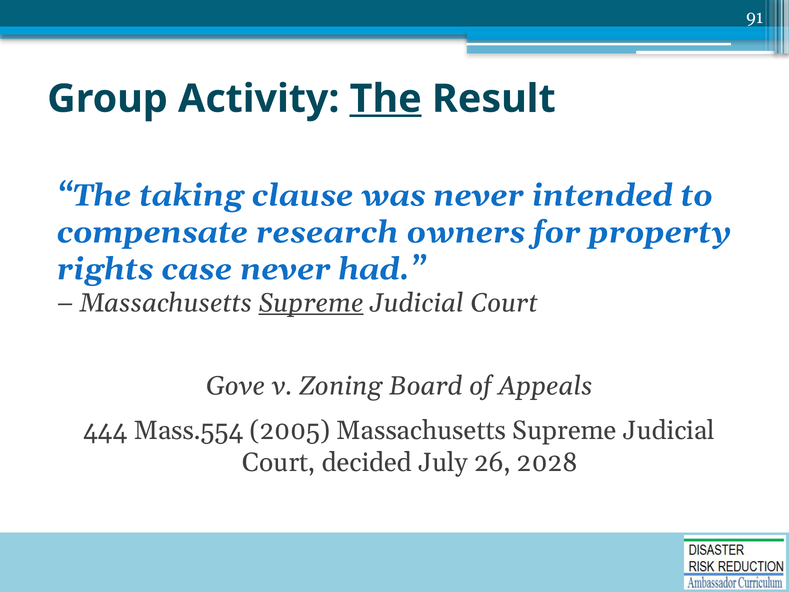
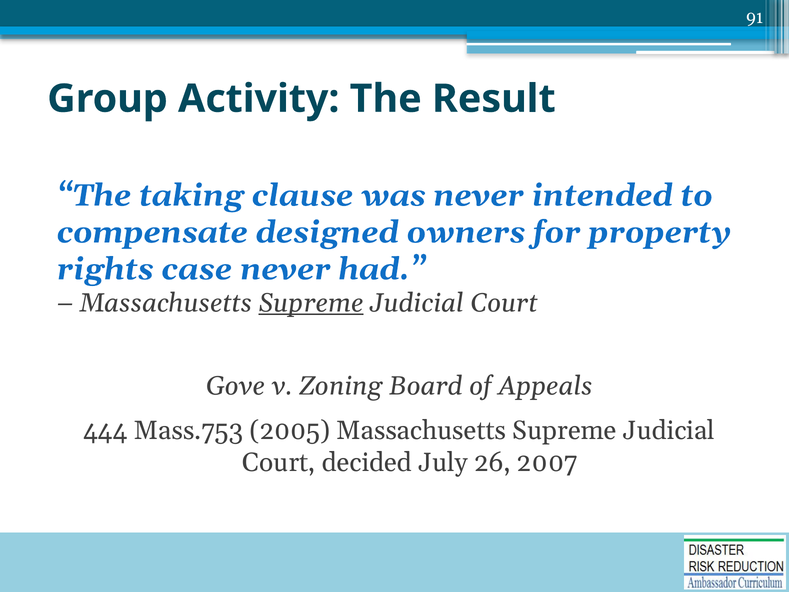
The underline: present -> none (386, 99)
research: research -> designed (327, 232)
Mass.554: Mass.554 -> Mass.753 (189, 431)
2028: 2028 -> 2007 (547, 462)
